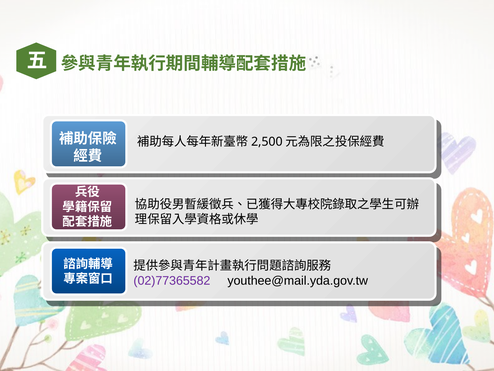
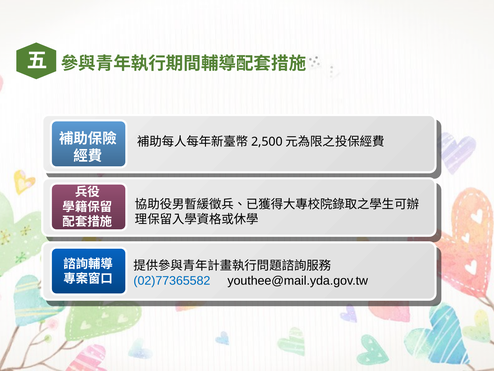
02)77365582 colour: purple -> blue (172, 280)
